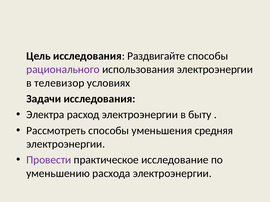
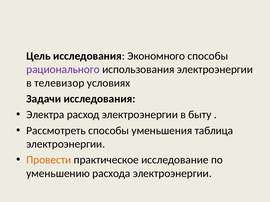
Раздвигайте: Раздвигайте -> Экономного (156, 56)
средняя: средняя -> таблица (214, 131)
Провести colour: purple -> orange (49, 160)
